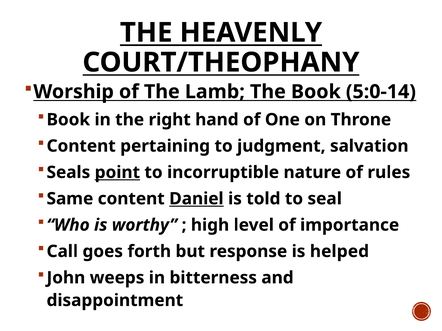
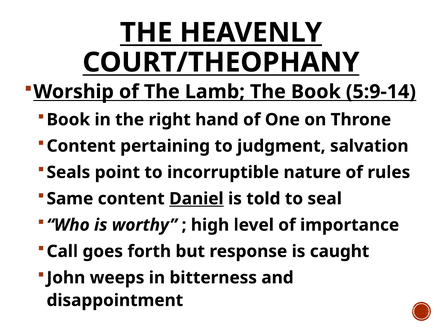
5:0-14: 5:0-14 -> 5:9-14 (381, 92)
point underline: present -> none (117, 173)
helped: helped -> caught (340, 252)
